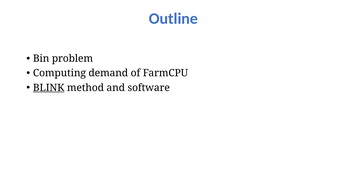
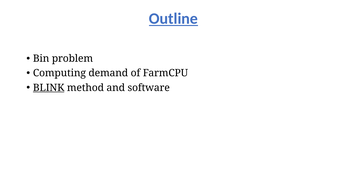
Outline underline: none -> present (173, 19)
